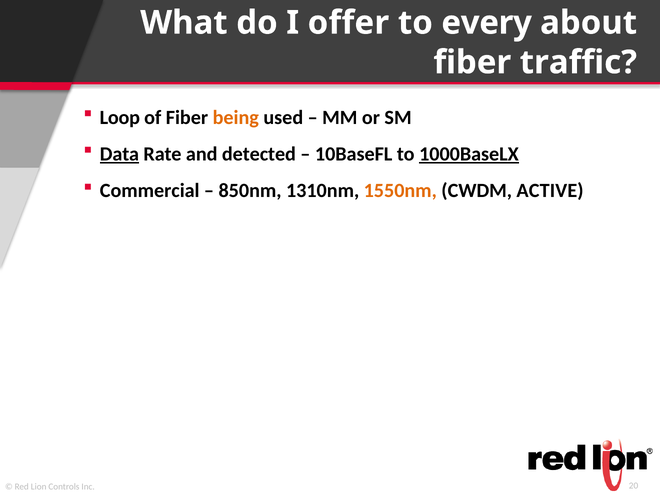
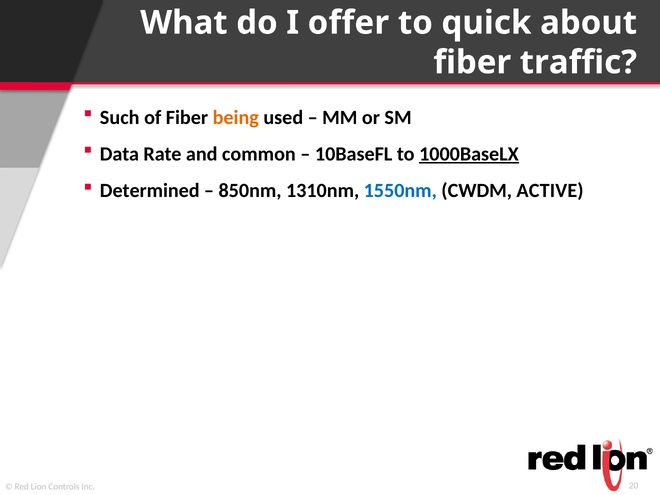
every: every -> quick (486, 23)
Loop: Loop -> Such (120, 117)
Data underline: present -> none (119, 154)
detected: detected -> common (259, 154)
Commercial: Commercial -> Determined (150, 191)
1550nm colour: orange -> blue (400, 191)
